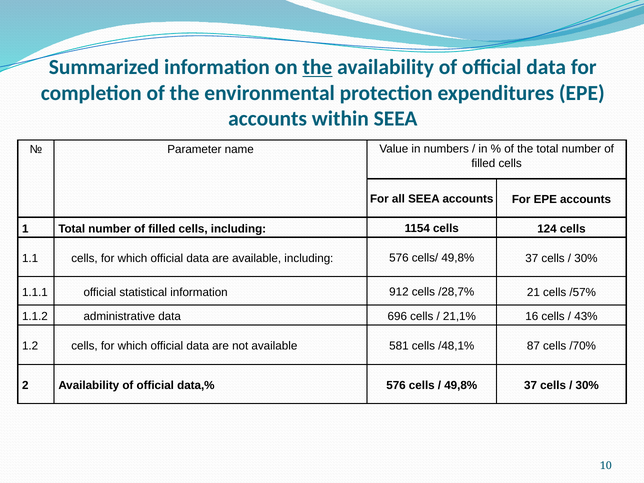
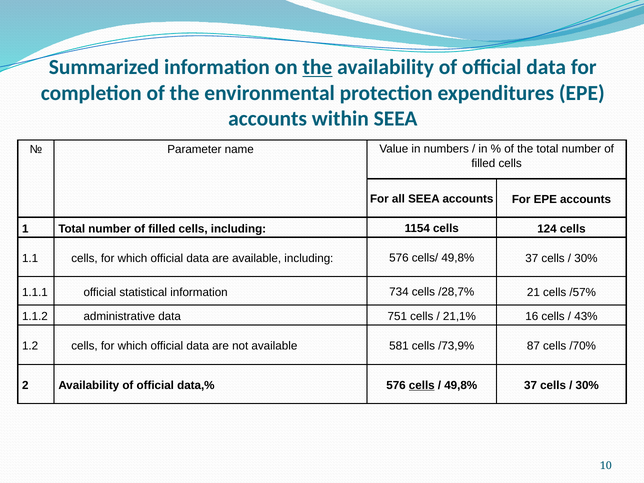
912: 912 -> 734 (399, 292)
696: 696 -> 751 (397, 316)
/48,1%: /48,1% -> /73,9% (456, 346)
cells underline: none -> present (422, 385)
